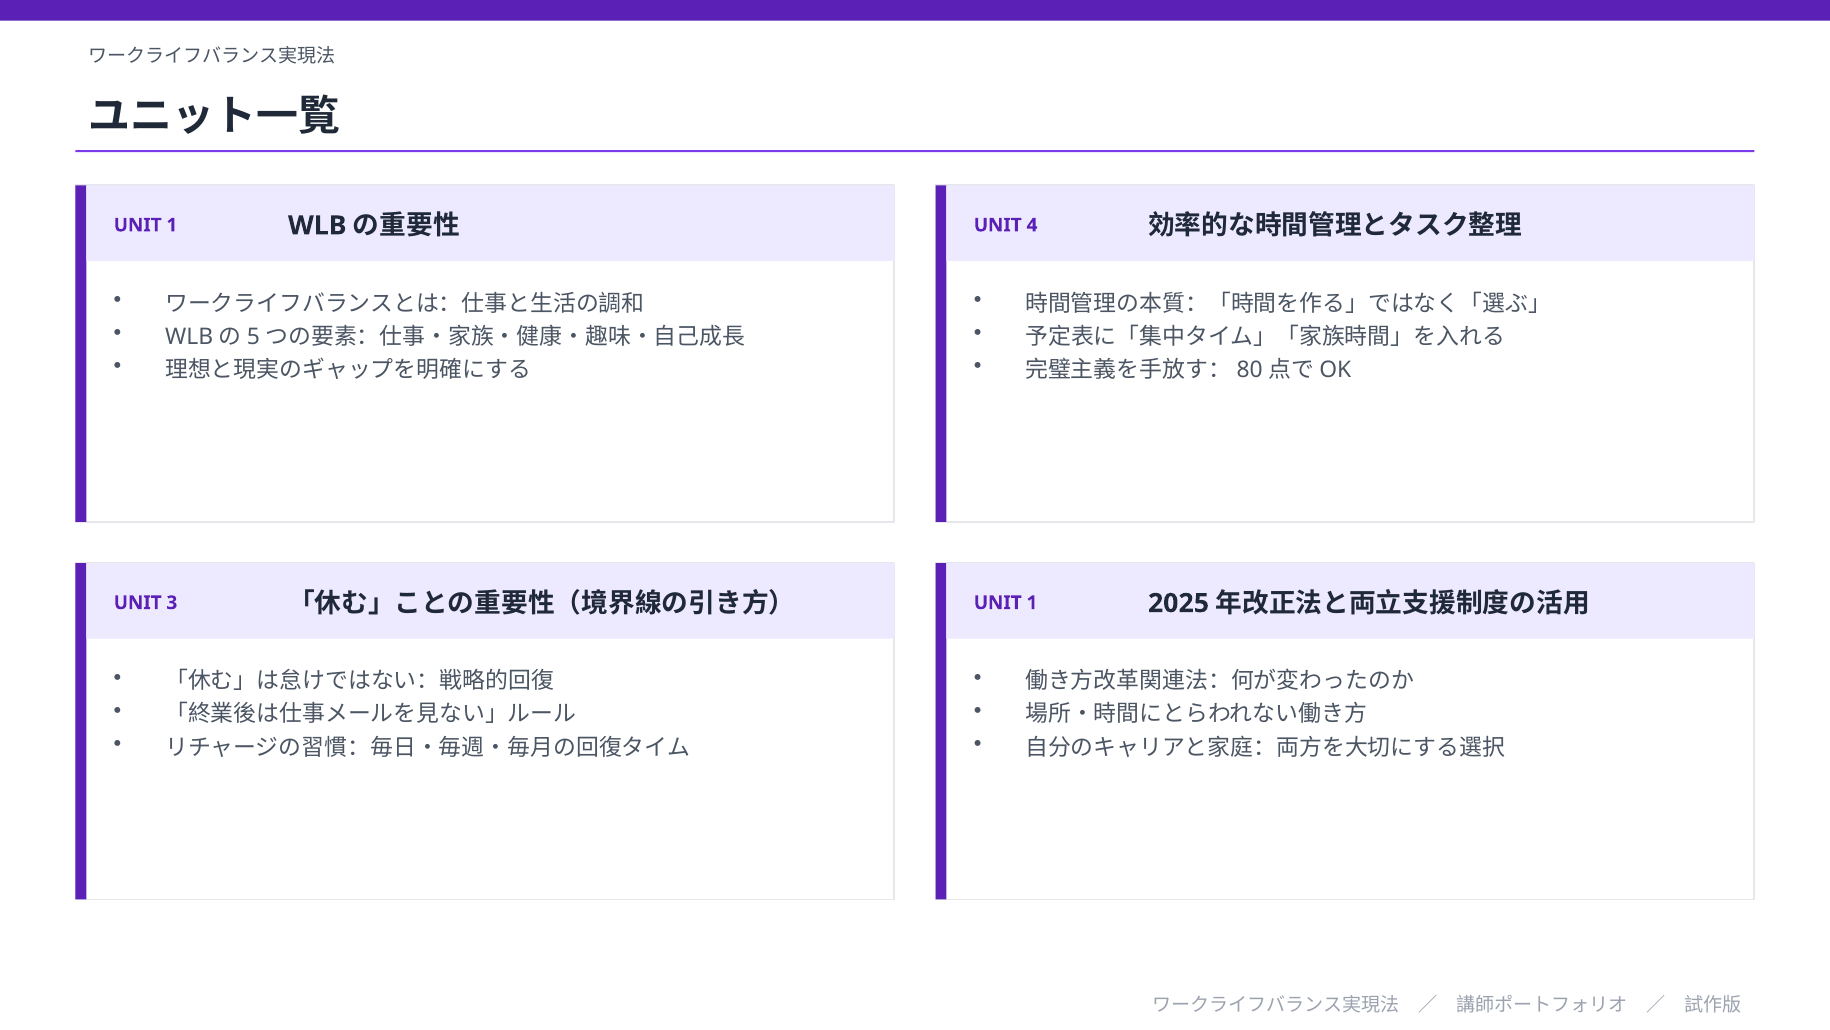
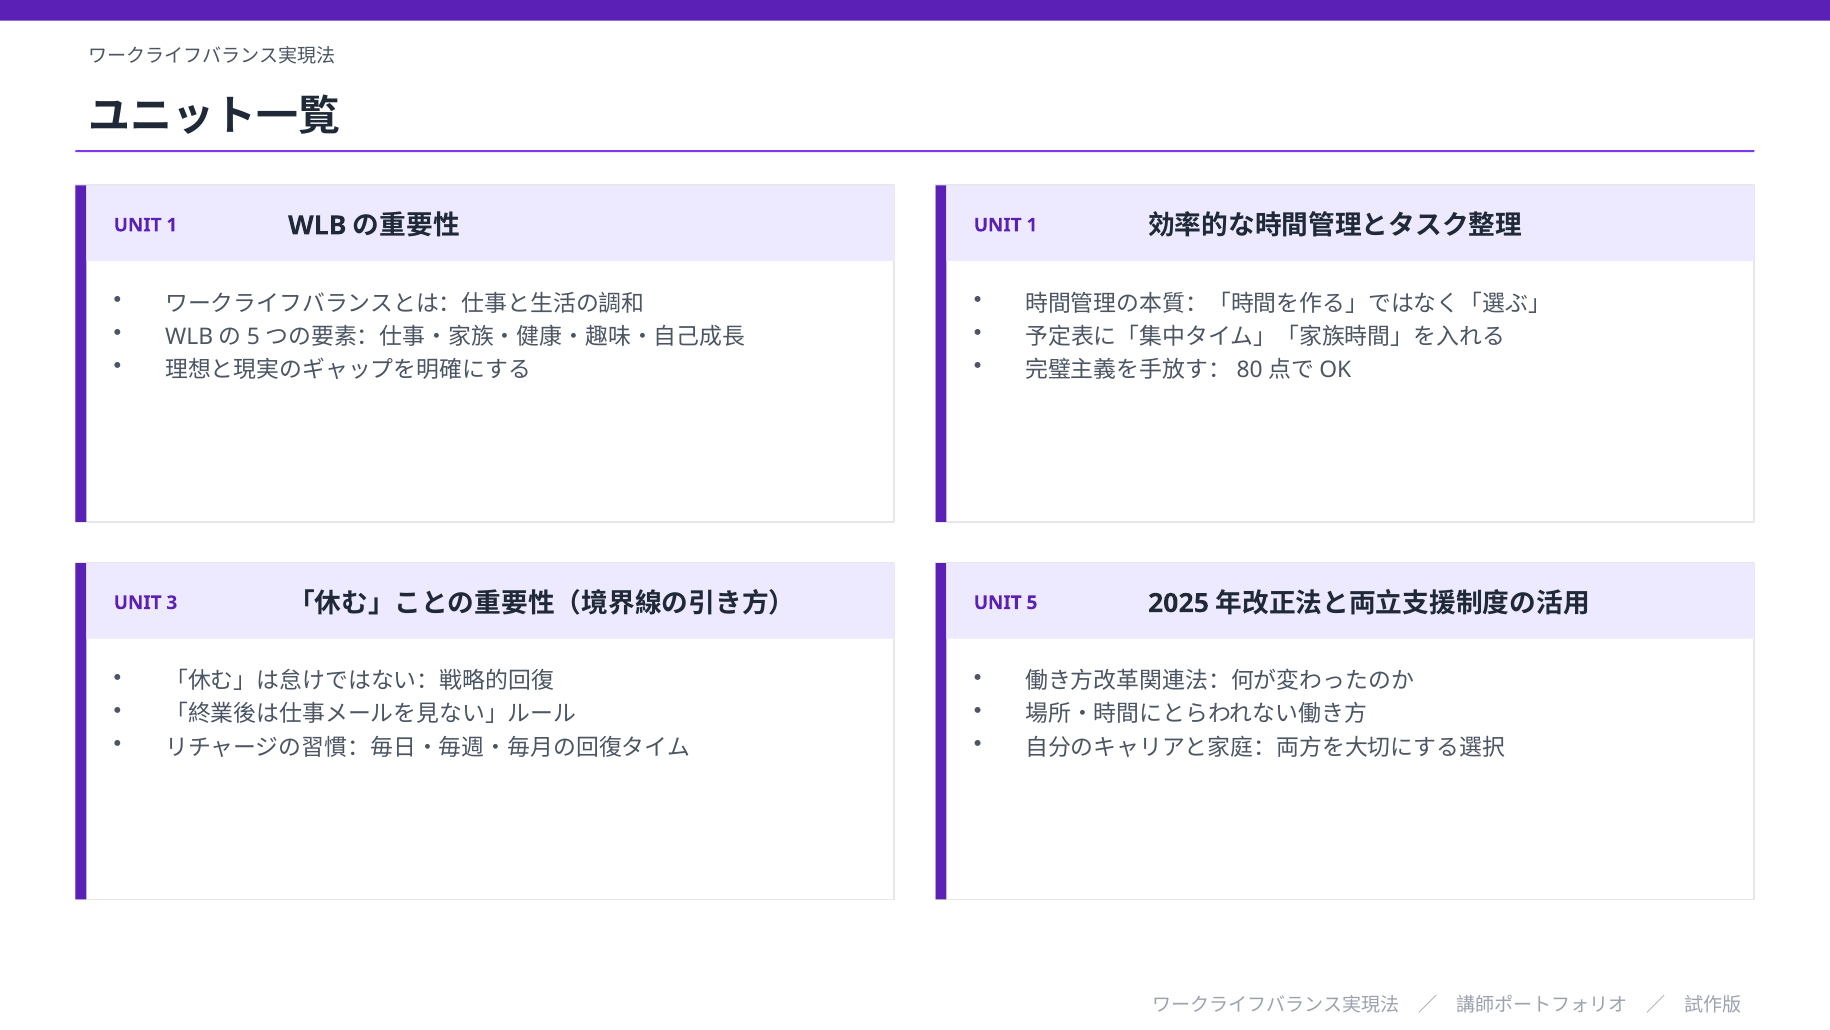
4: 4 -> 1 (1032, 225)
1: 1 -> 5 (1032, 602)
